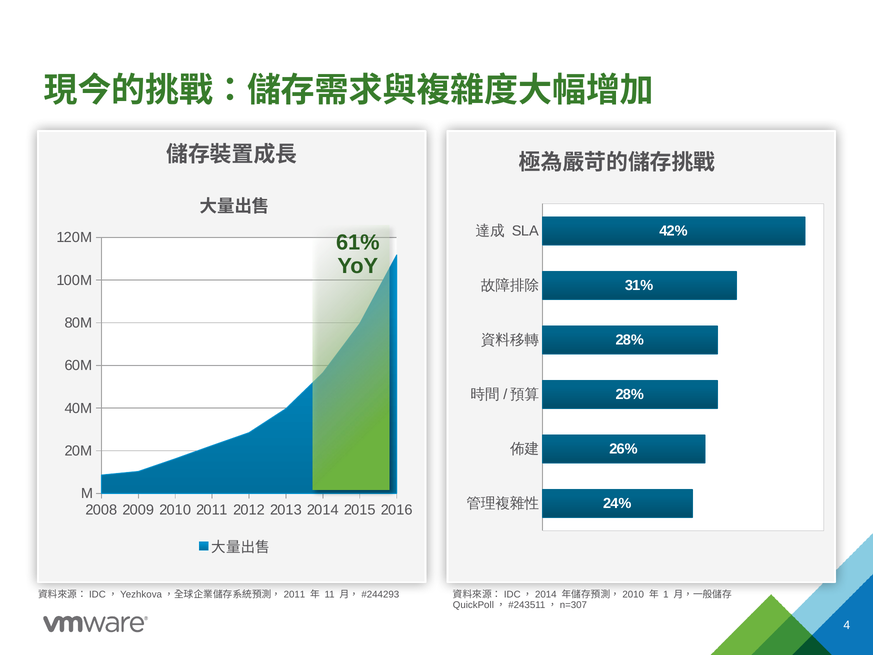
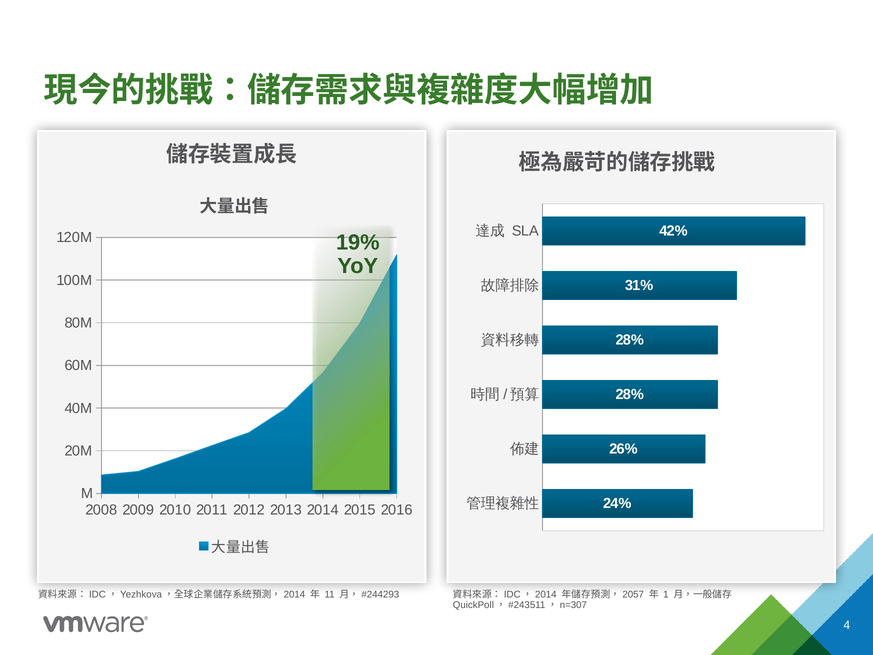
61%: 61% -> 19% (358, 242)
2011: 2011 -> 2014 (294, 594)
2010: 2010 -> 2057 (633, 594)
